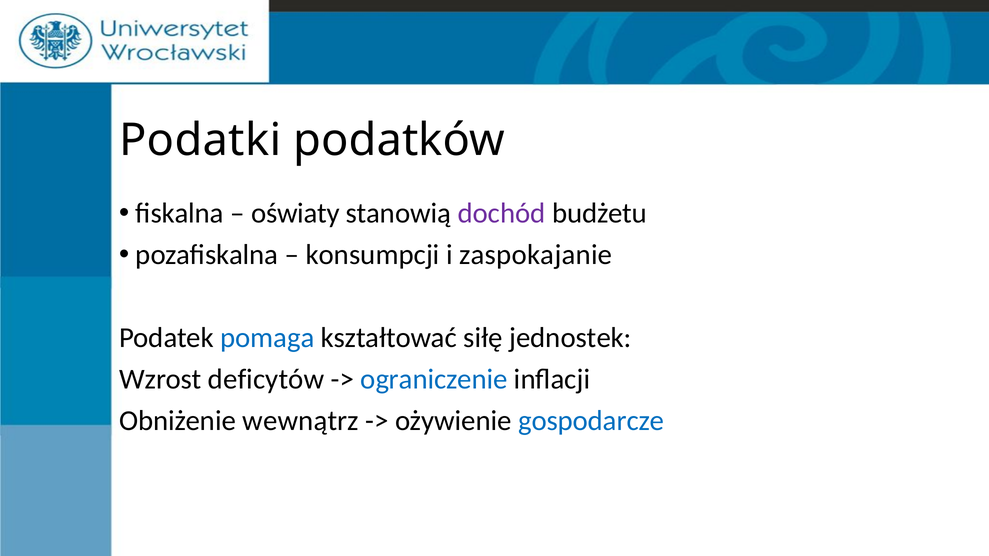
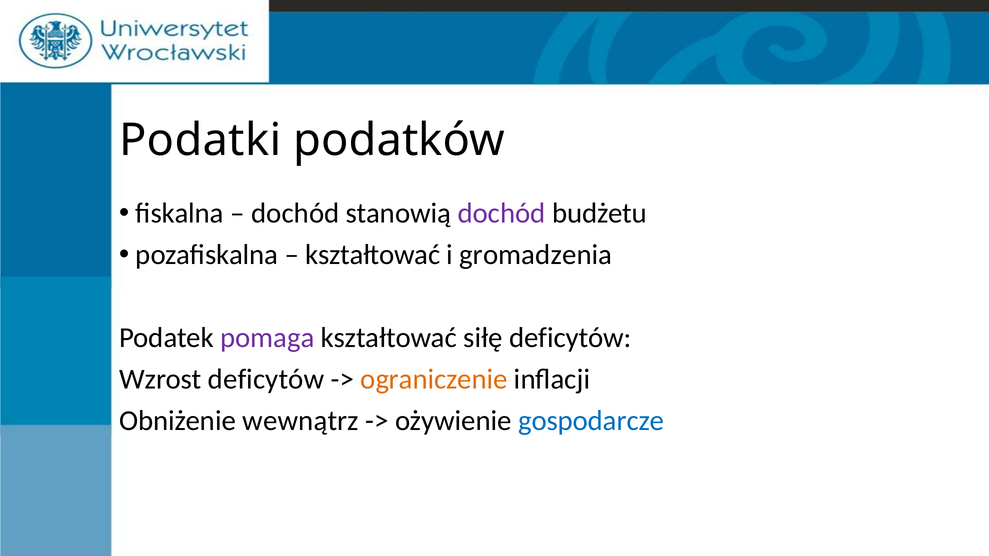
oświaty: oświaty -> dochód (295, 213)
konsumpcji: konsumpcji -> kształtować (373, 255)
zaspokajanie: zaspokajanie -> gromadzenia (536, 255)
pomaga colour: blue -> purple (267, 338)
siłę jednostek: jednostek -> deficytów (570, 338)
ograniczenie colour: blue -> orange (434, 379)
